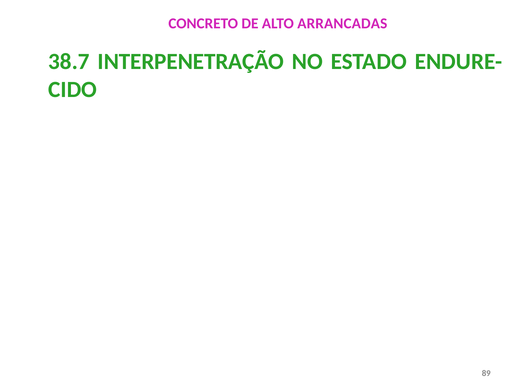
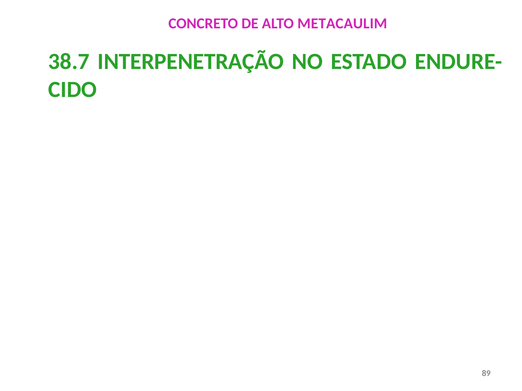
ARRANCADAS: ARRANCADAS -> METACAULIM (342, 23)
